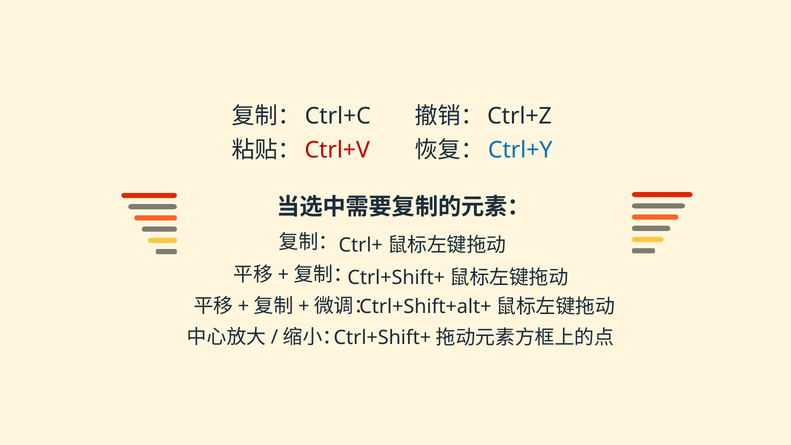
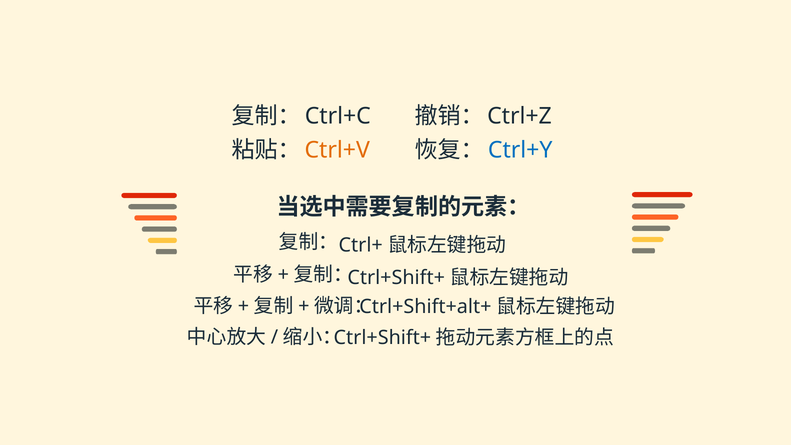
Ctrl+V colour: red -> orange (337, 150)
